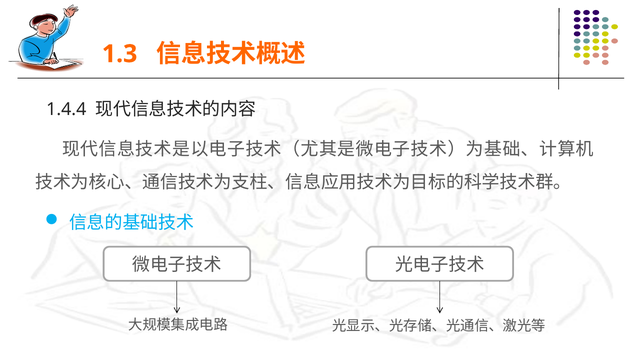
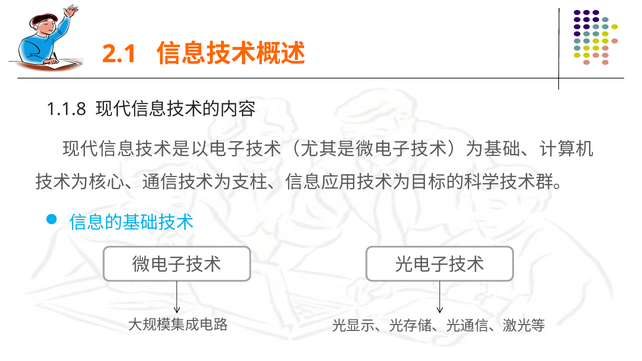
1.3: 1.3 -> 2.1 (120, 54)
1.4.4: 1.4.4 -> 1.1.8 (66, 109)
